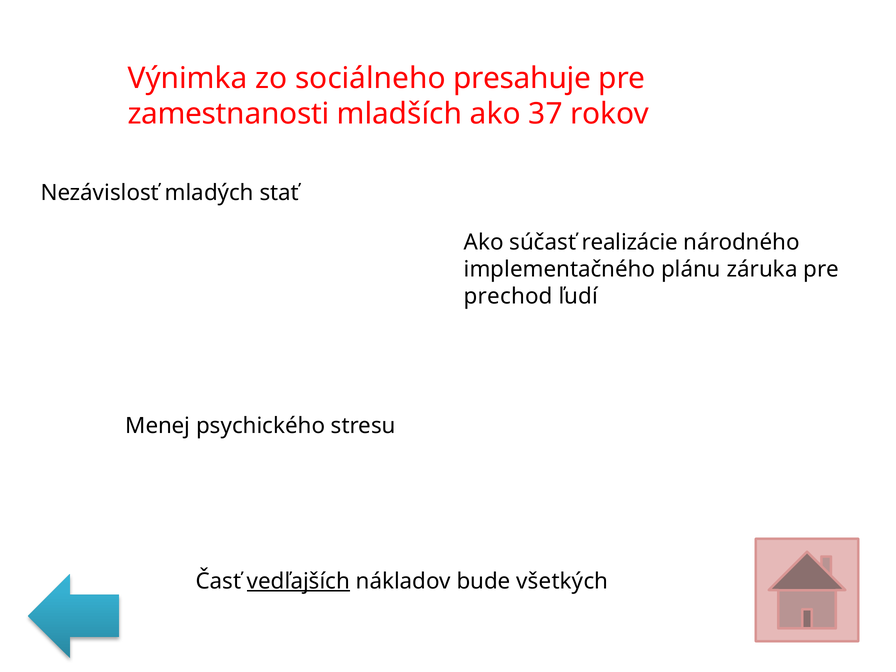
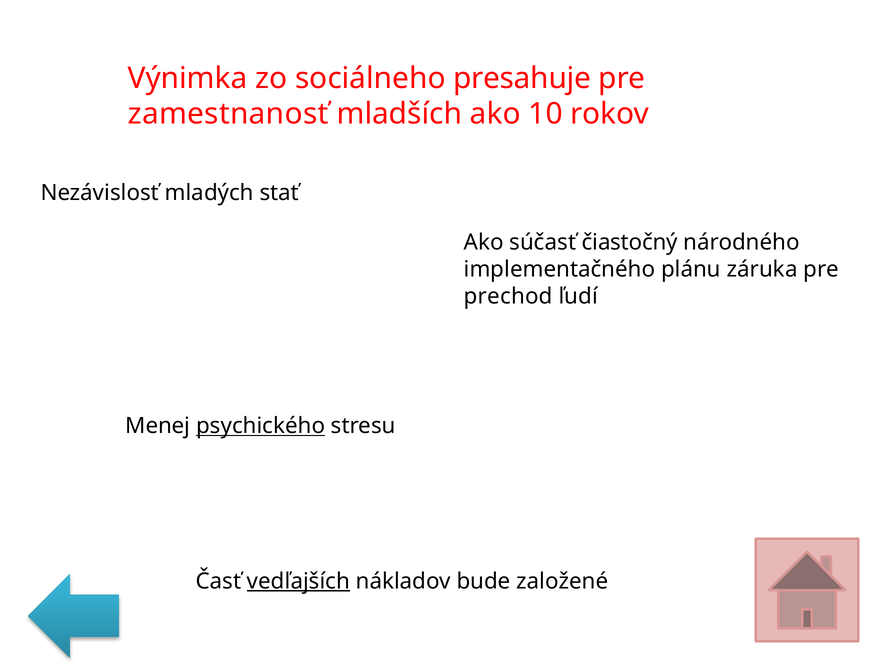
zamestnanosti: zamestnanosti -> zamestnanosť (228, 114)
37: 37 -> 10 (546, 114)
realizácie: realizácie -> čiastočný (630, 242)
psychického underline: none -> present (261, 426)
všetkých: všetkých -> založené (562, 581)
